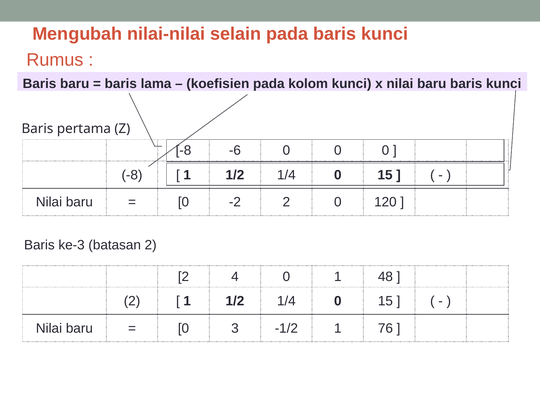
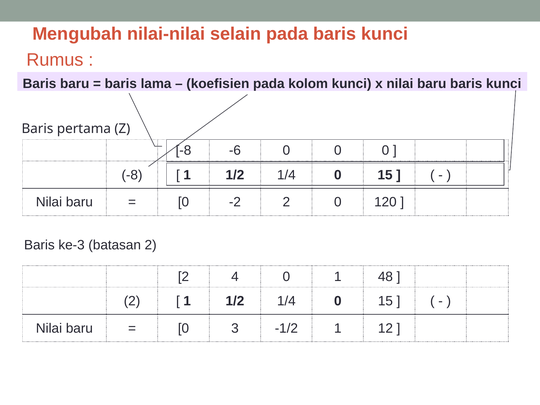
76: 76 -> 12 (385, 328)
